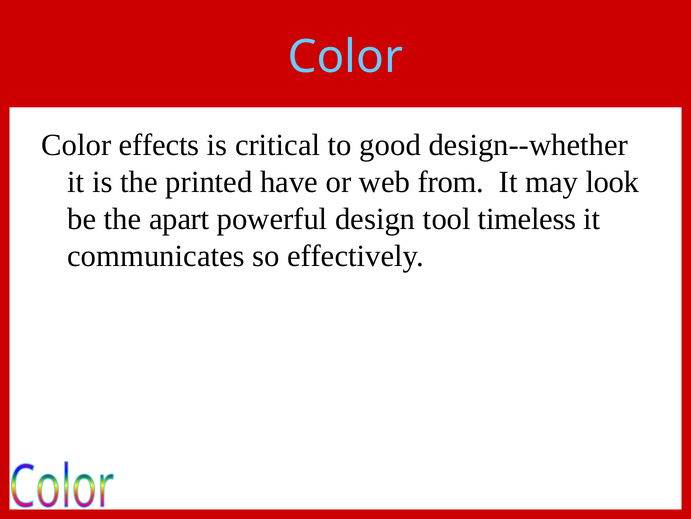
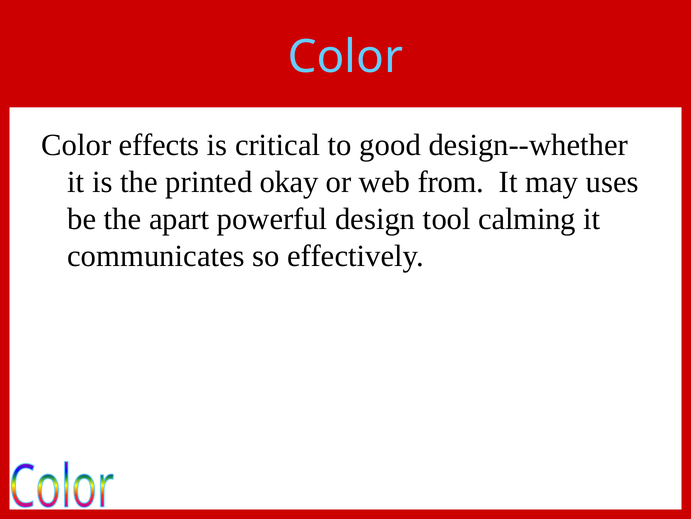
have: have -> okay (289, 182)
look: look -> uses (612, 182)
timeless: timeless -> calming (527, 219)
